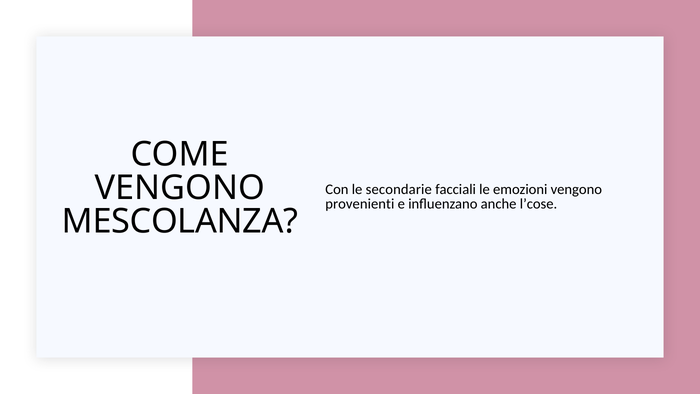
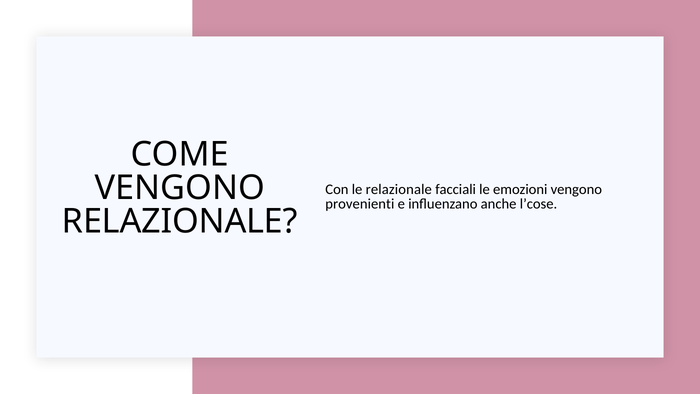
le secondarie: secondarie -> relazionale (399, 189)
MESCOLANZA: MESCOLANZA -> RELAZIONALE (180, 221)
